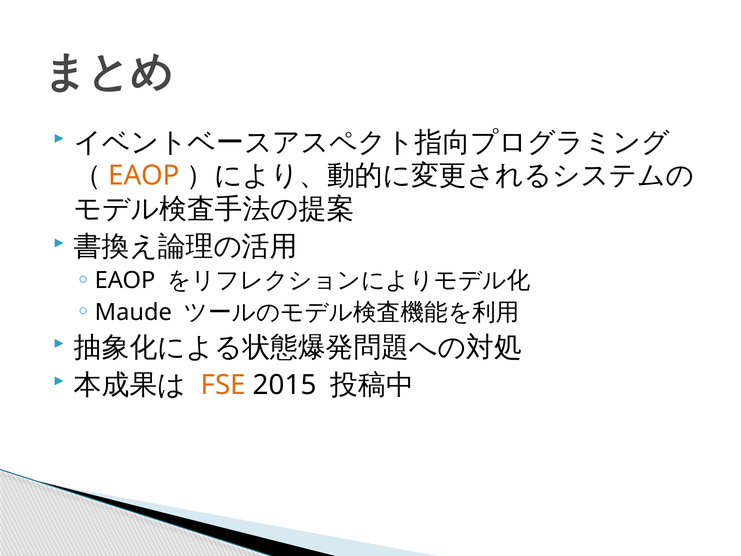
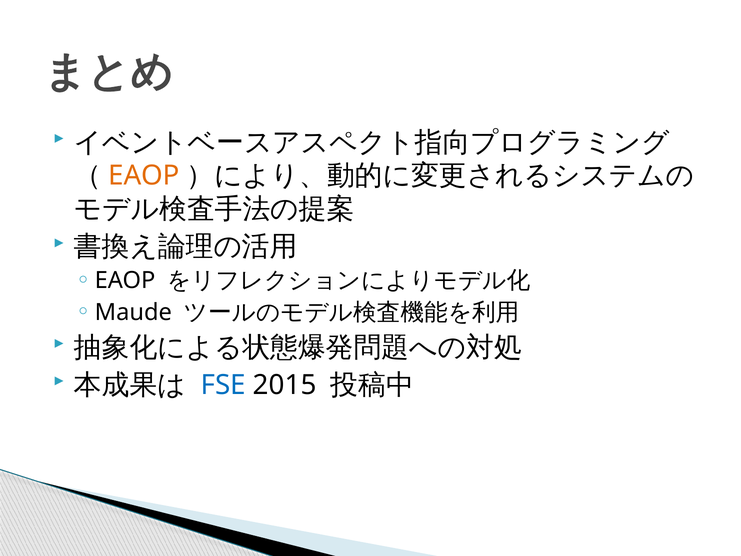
FSE colour: orange -> blue (223, 385)
